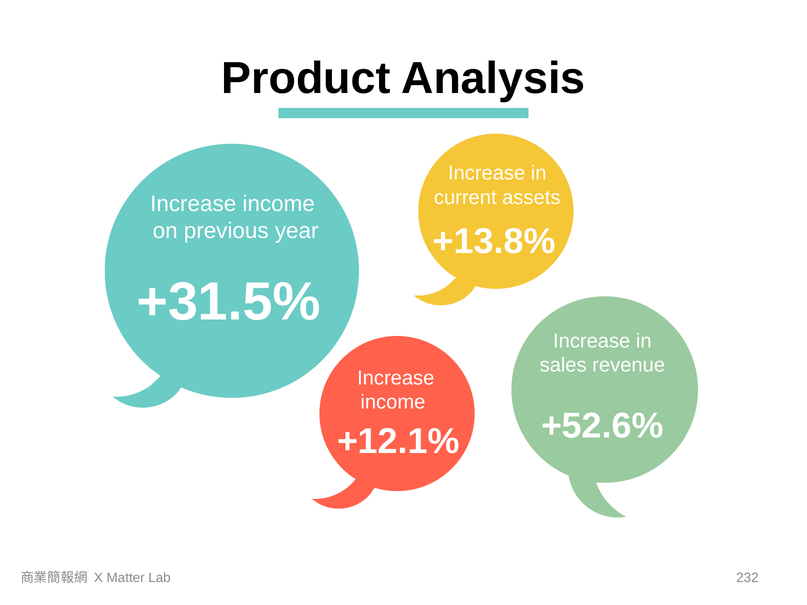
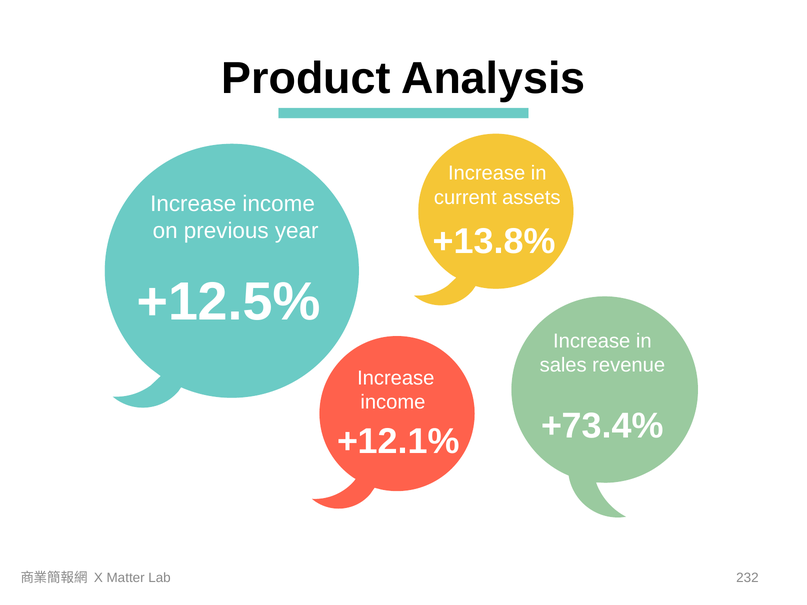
+31.5%: +31.5% -> +12.5% (229, 302)
+52.6%: +52.6% -> +73.4% (602, 426)
